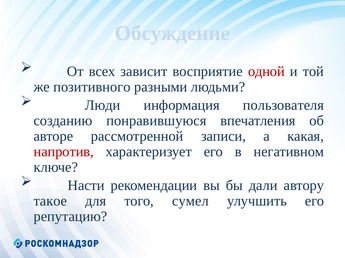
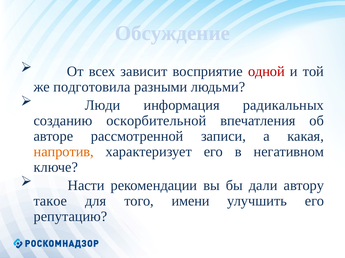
позитивного: позитивного -> подготовила (92, 87)
пользователя: пользователя -> радикальных (283, 106)
понравившуюся: понравившуюся -> оскорбительной (156, 121)
напротив colour: red -> orange (64, 152)
сумел: сумел -> имени (191, 201)
